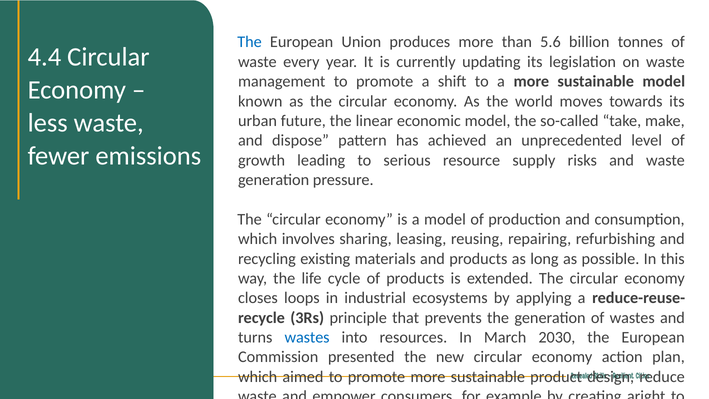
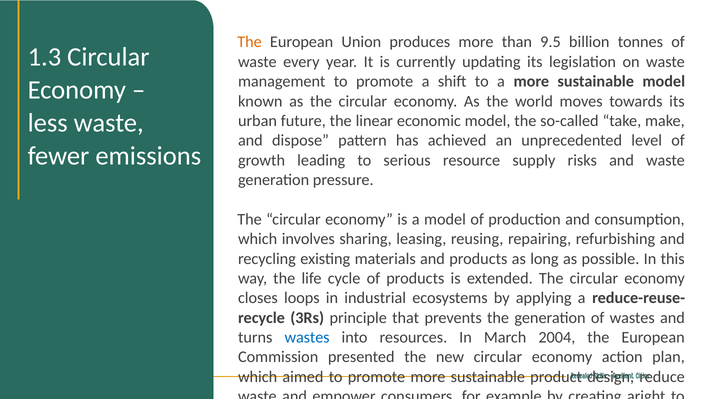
The colour: blue -> orange (250, 42)
5.6: 5.6 -> 9.5 (550, 42)
4.4: 4.4 -> 1.3 (44, 57)
2030: 2030 -> 2004 (557, 337)
